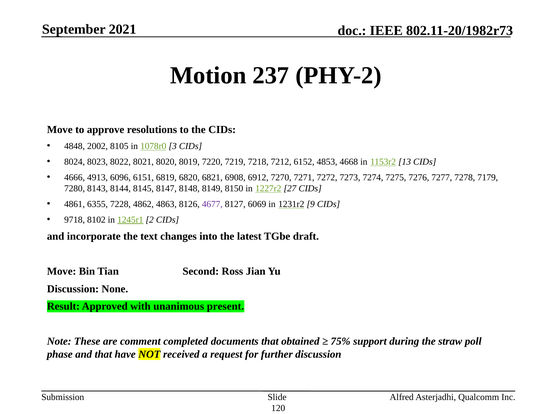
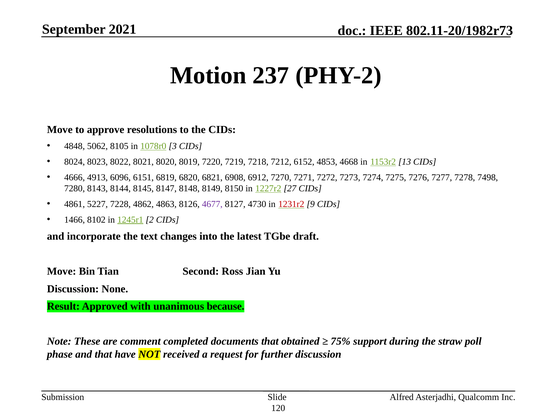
2002: 2002 -> 5062 (97, 146)
7179: 7179 -> 7498 (488, 177)
6355: 6355 -> 5227 (97, 204)
6069: 6069 -> 4730 (257, 204)
1231r2 colour: black -> red (291, 204)
9718: 9718 -> 1466 (75, 220)
present: present -> because (226, 306)
